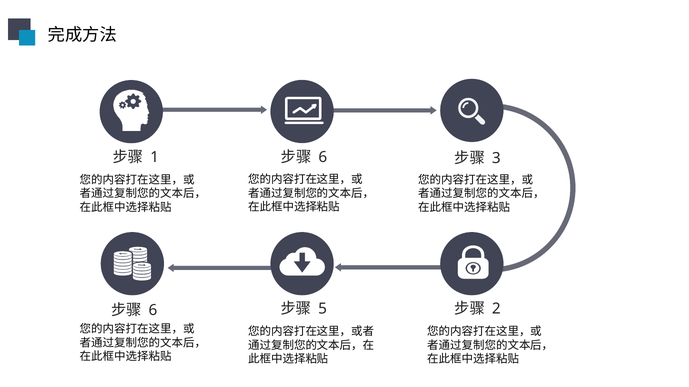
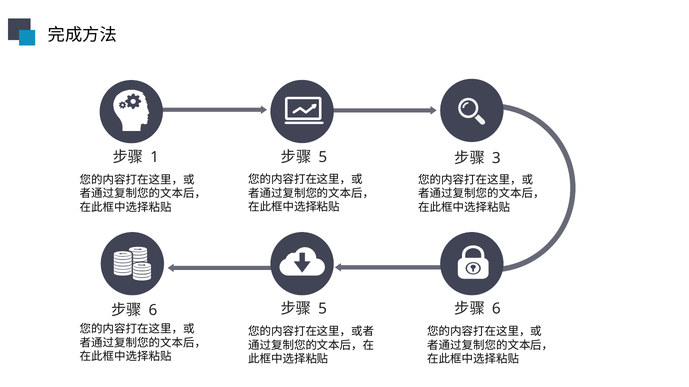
6: 6 -> 5 (323, 157)
2: 2 -> 6 (496, 309)
